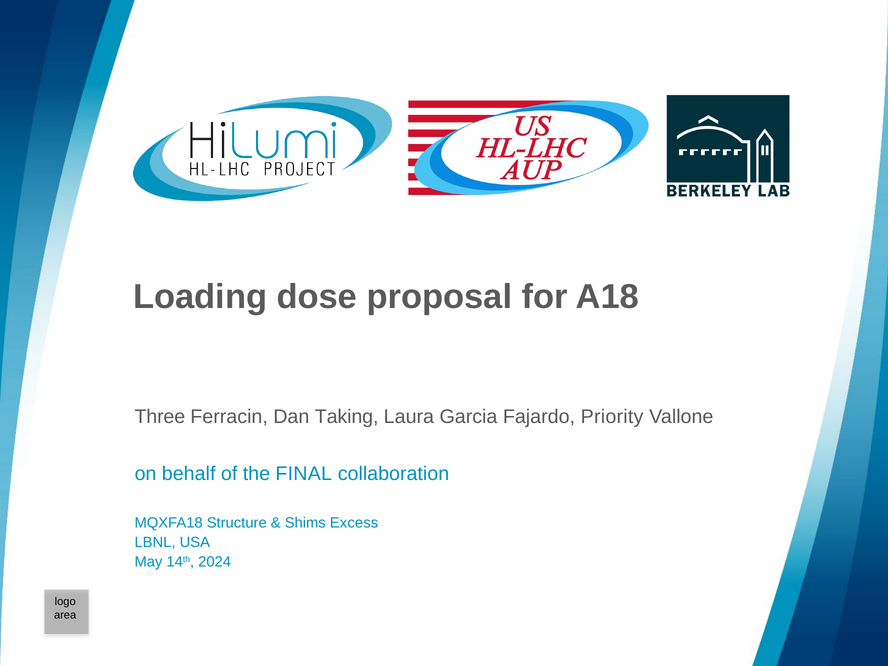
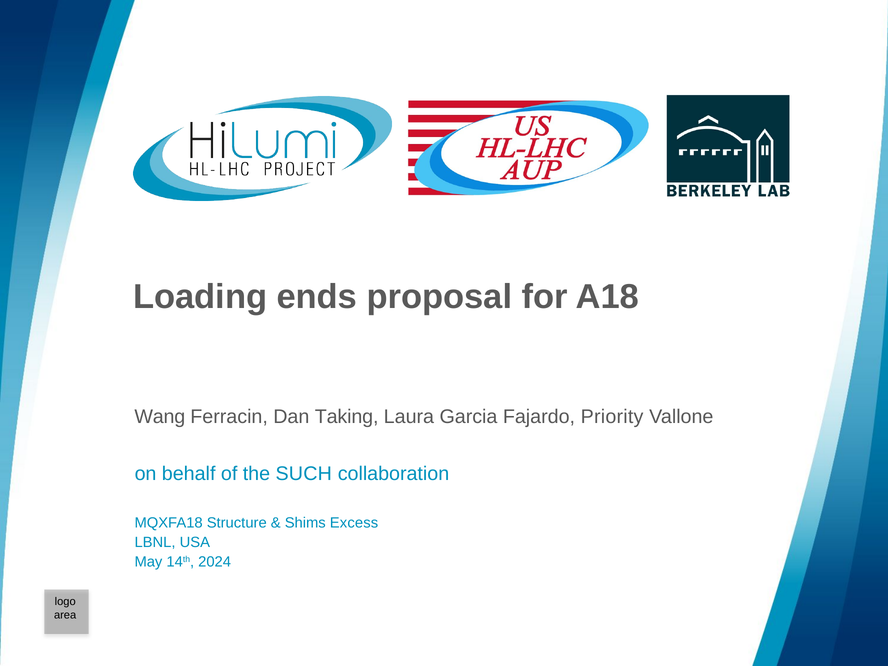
dose: dose -> ends (317, 297)
Three: Three -> Wang (160, 417)
FINAL: FINAL -> SUCH (304, 474)
